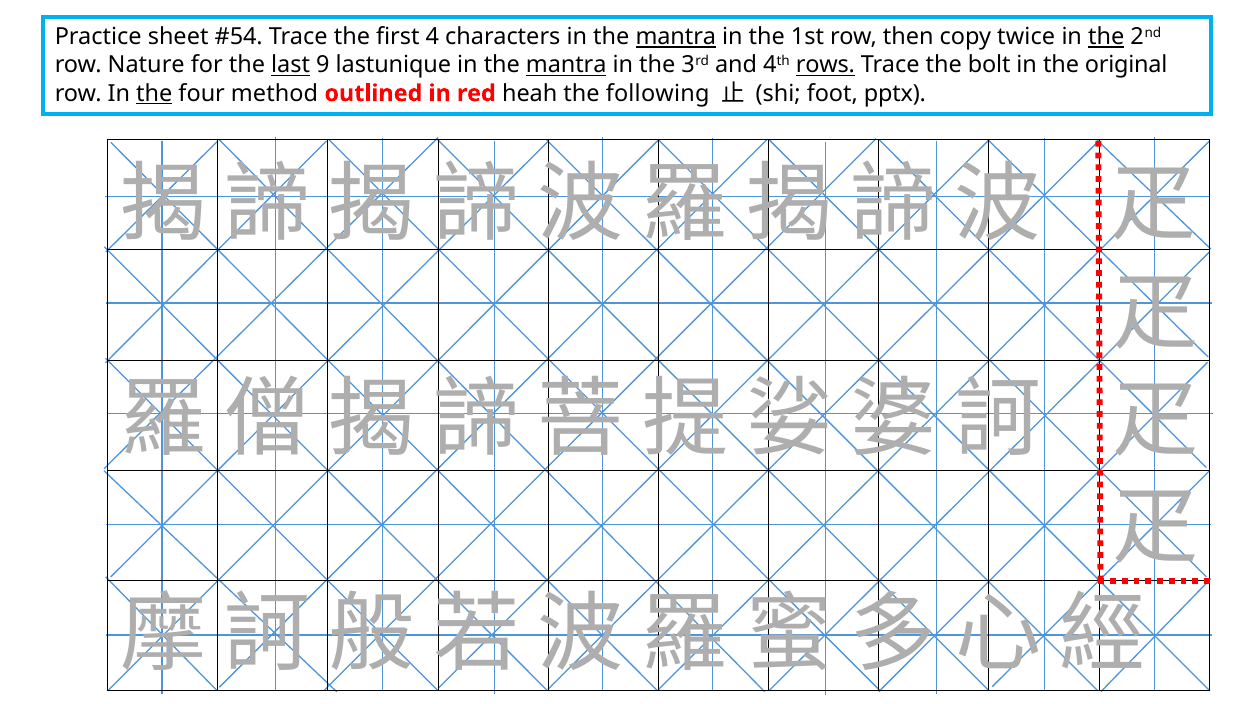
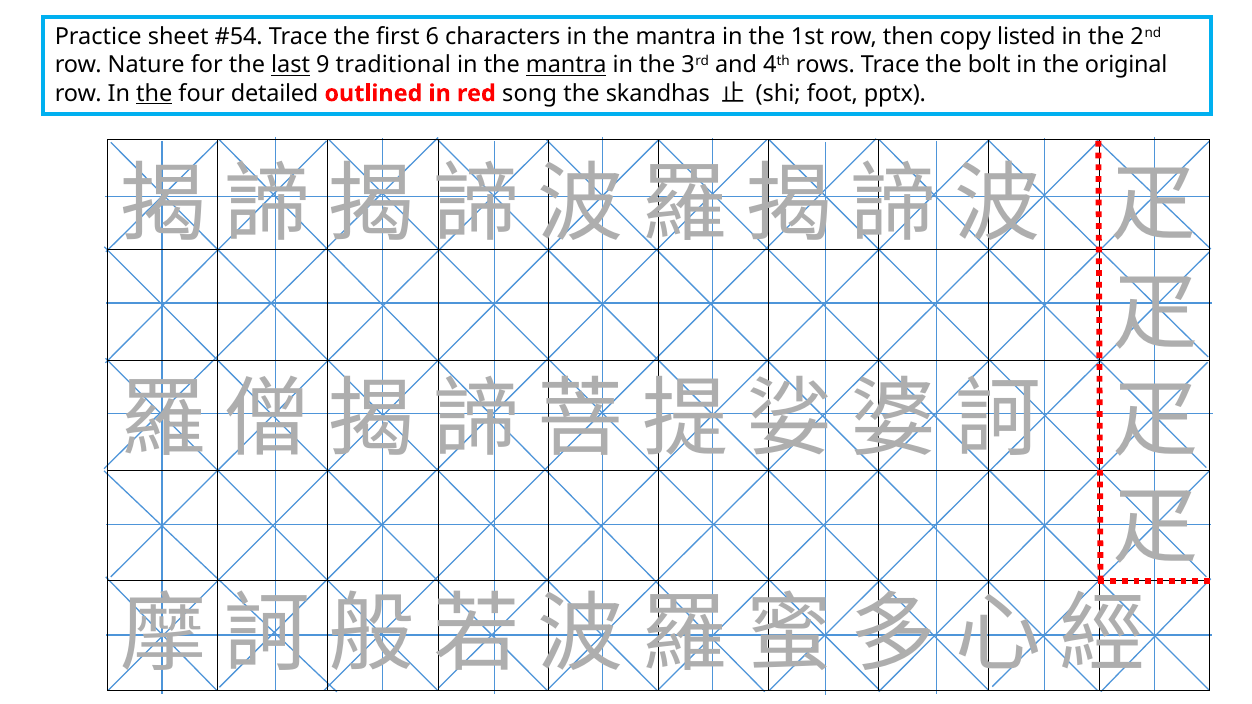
4: 4 -> 6 (432, 37)
mantra underline: present -> none (676, 37)
twice: twice -> listed (1026, 37)
the underline: present -> none (1106, 37)
lastunique: lastunique -> traditional (393, 65)
rows underline: present -> none (825, 65)
method: method -> detailed (275, 93)
heah: heah -> song (530, 93)
following: following -> skandhas (658, 93)
